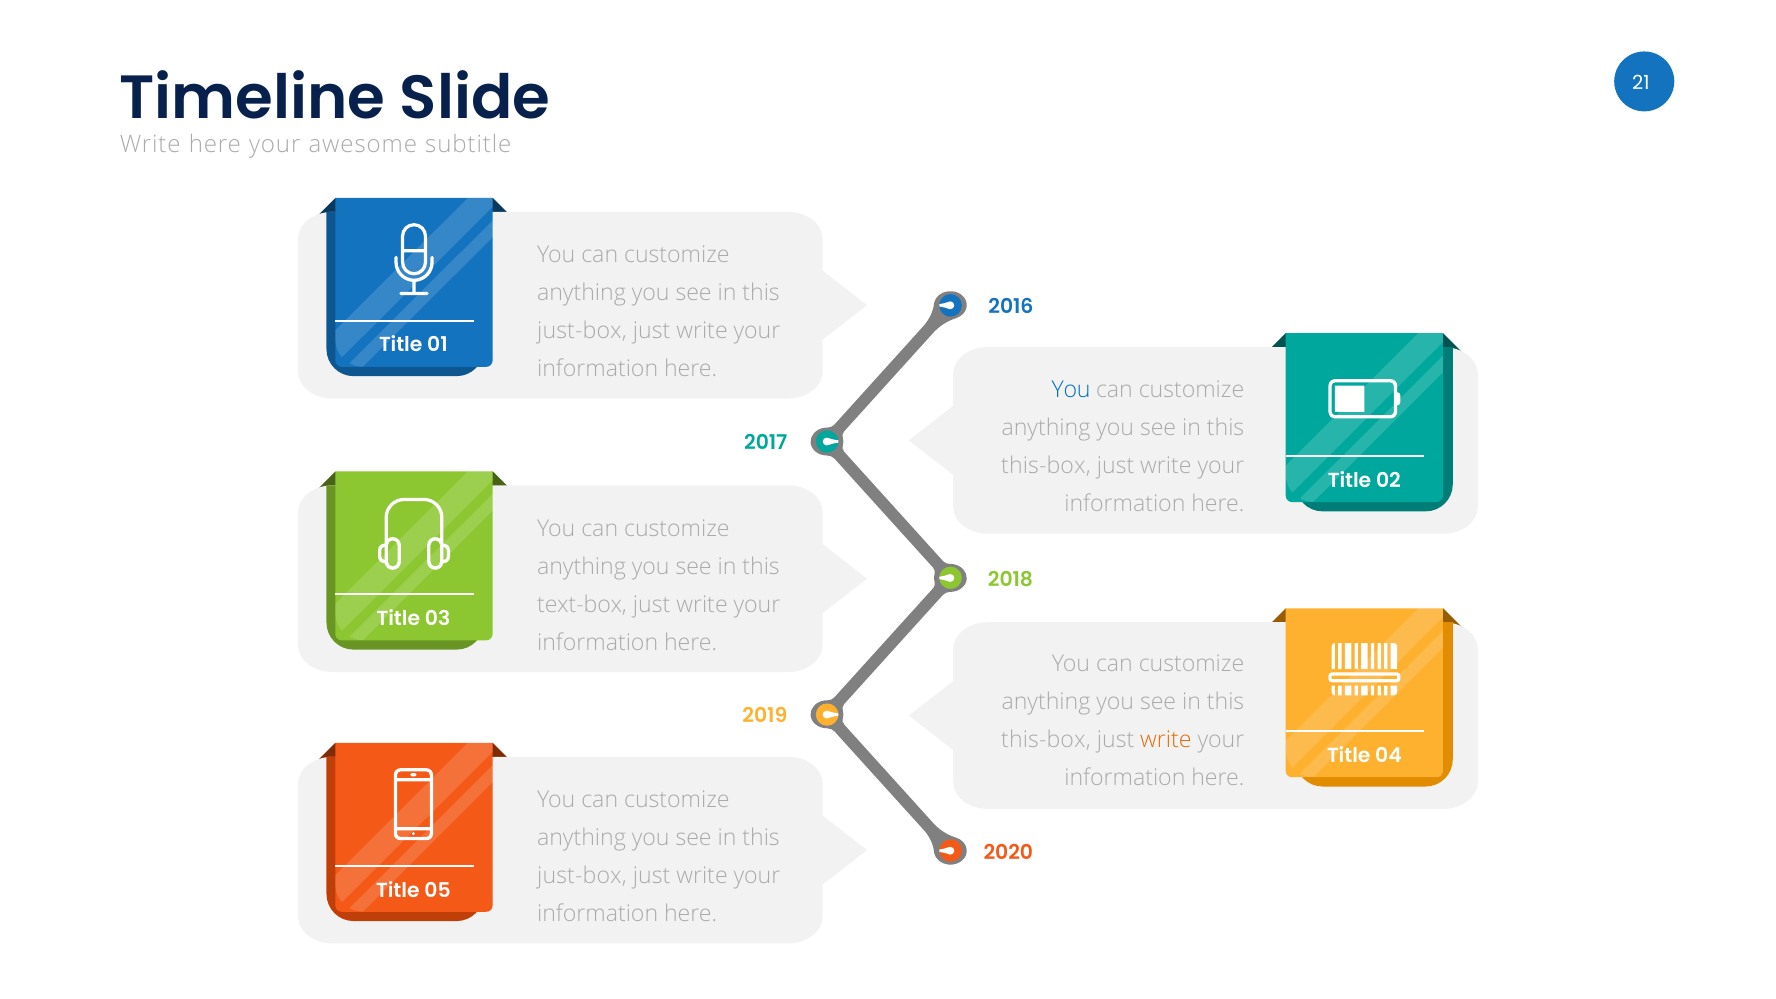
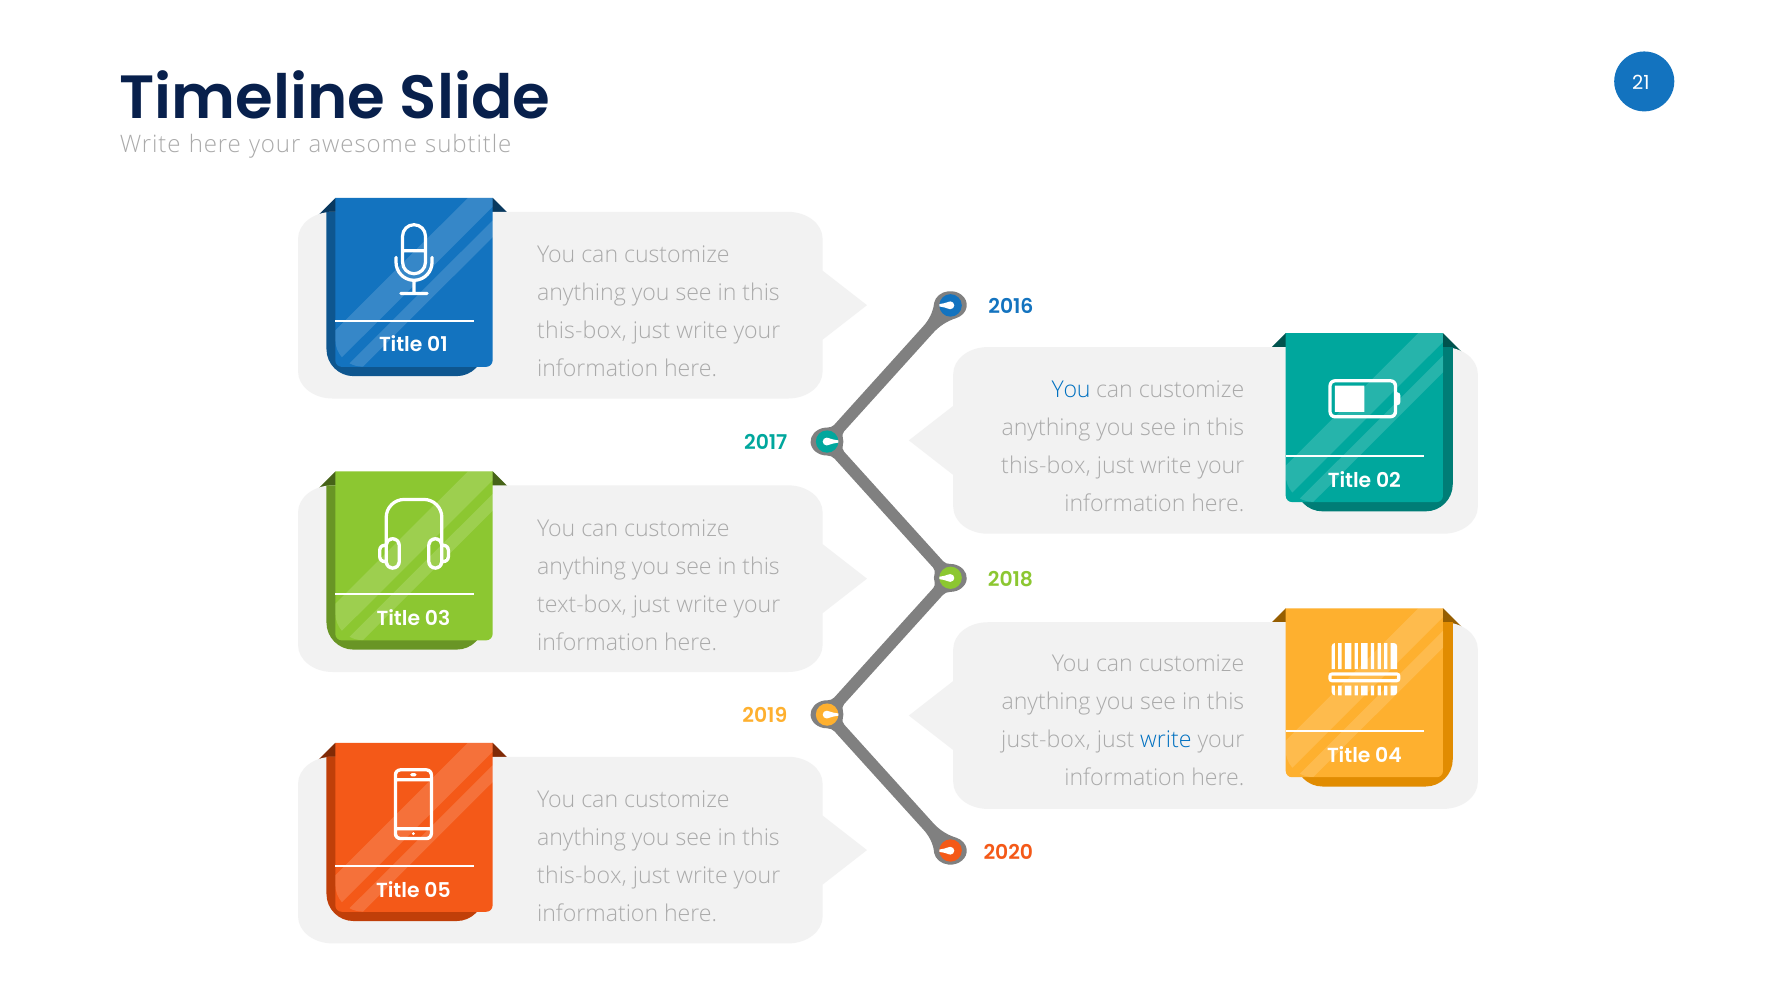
just-box: just-box -> this-box (582, 331)
this-box: this-box -> just-box (1046, 740)
write colour: orange -> blue (1166, 740)
just-box: just-box -> this-box (582, 876)
